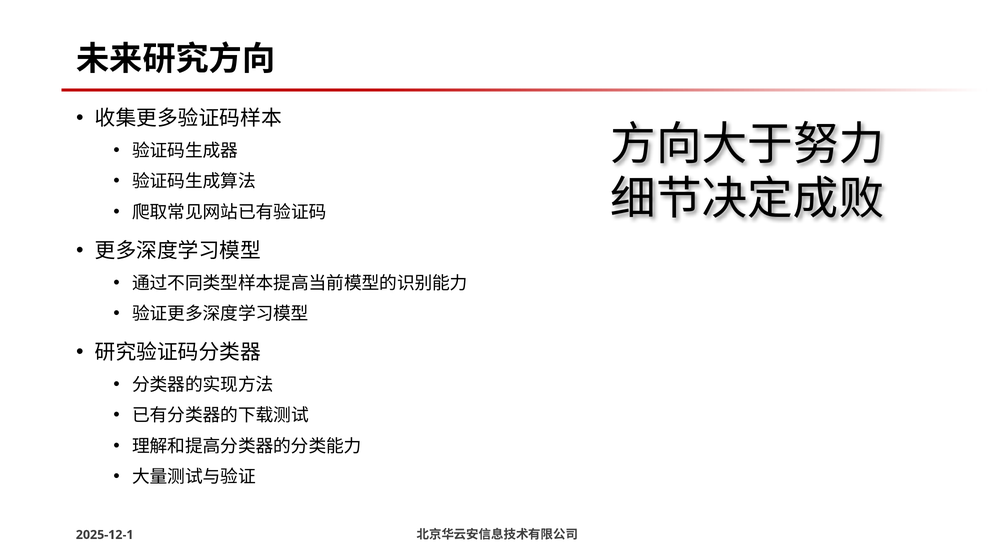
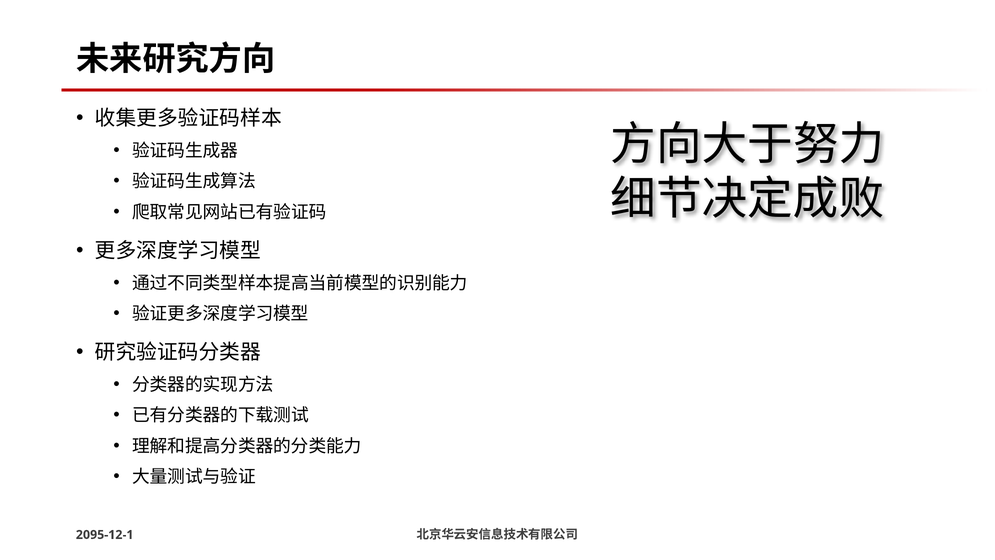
2025-12-1: 2025-12-1 -> 2095-12-1 (105, 534)
